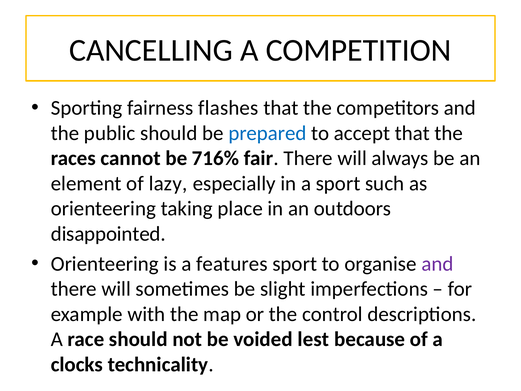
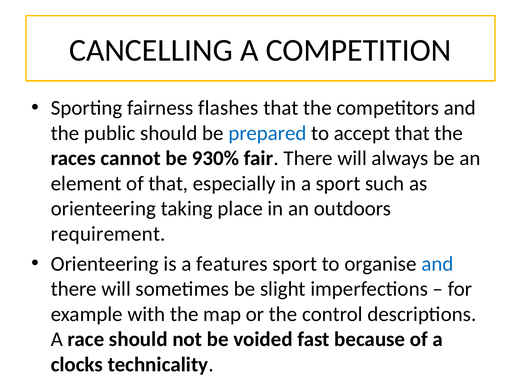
716%: 716% -> 930% (216, 158)
of lazy: lazy -> that (168, 183)
disappointed: disappointed -> requirement (108, 234)
and colour: purple -> blue (437, 264)
lest: lest -> fast (314, 339)
